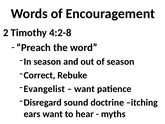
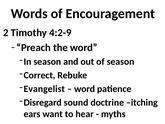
4:2-8: 4:2-8 -> 4:2-9 (60, 33)
want: want -> word (85, 89)
